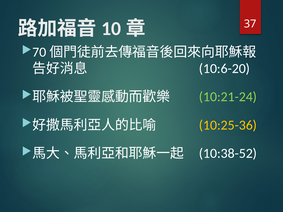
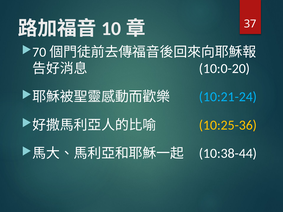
10:6-20: 10:6-20 -> 10:0-20 (224, 69)
10:21-24 colour: light green -> light blue (228, 97)
10:38-52: 10:38-52 -> 10:38-44 (228, 154)
